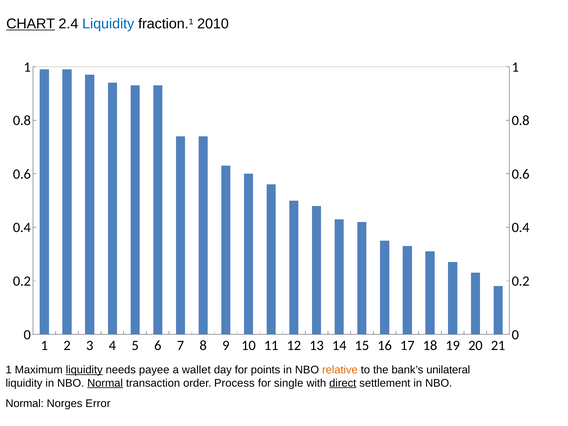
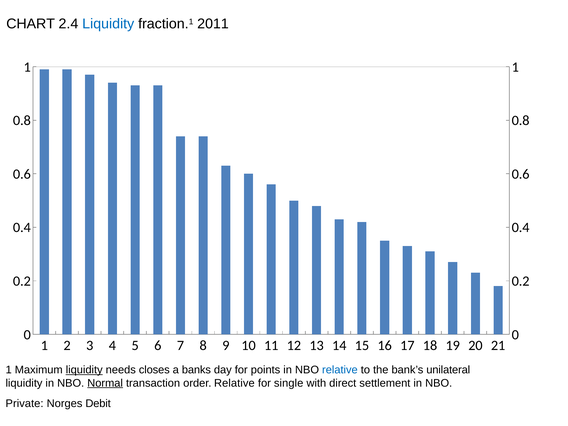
CHART underline: present -> none (31, 24)
2010: 2010 -> 2011 (213, 24)
payee: payee -> closes (154, 370)
wallet: wallet -> banks (196, 370)
relative colour: orange -> blue (340, 370)
order Process: Process -> Relative (234, 383)
direct underline: present -> none (343, 383)
Normal: Normal -> Private (25, 404)
Error: Error -> Debit (98, 404)
